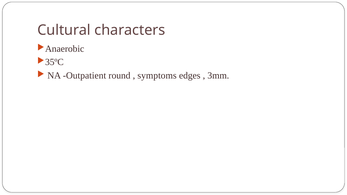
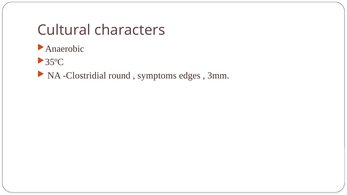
Outpatient: Outpatient -> Clostridial (84, 76)
